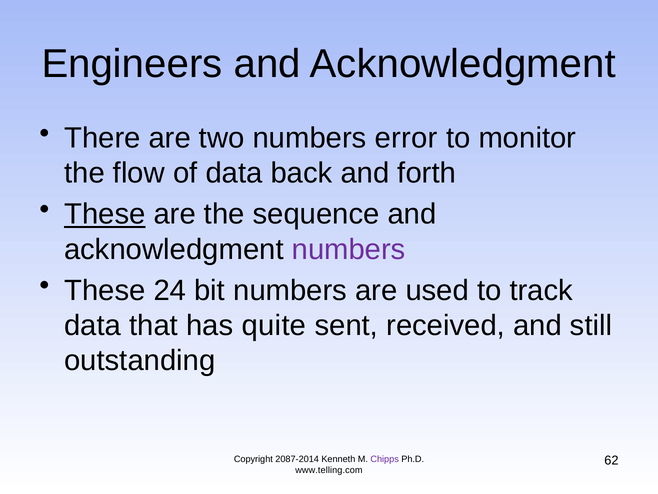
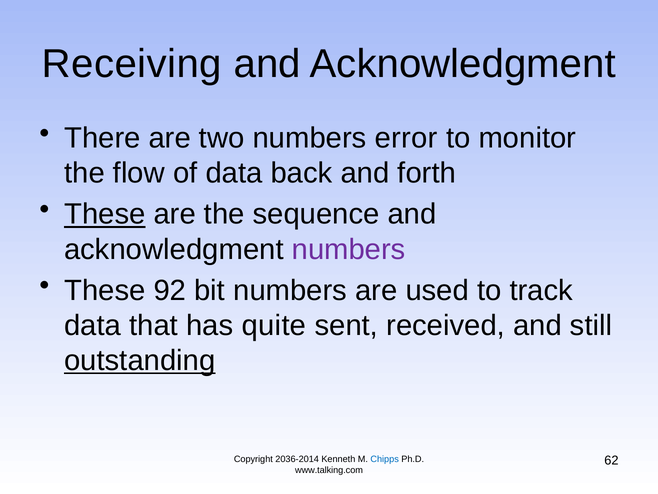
Engineers: Engineers -> Receiving (132, 64)
24: 24 -> 92 (170, 290)
outstanding underline: none -> present (140, 360)
2087-2014: 2087-2014 -> 2036-2014 (297, 459)
Chipps colour: purple -> blue (385, 459)
www.telling.com: www.telling.com -> www.talking.com (329, 470)
